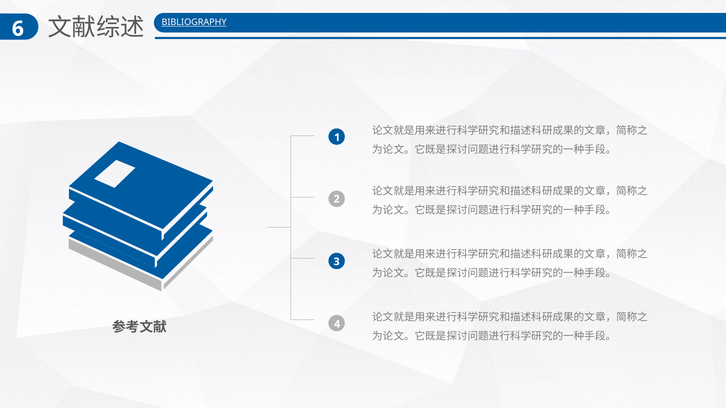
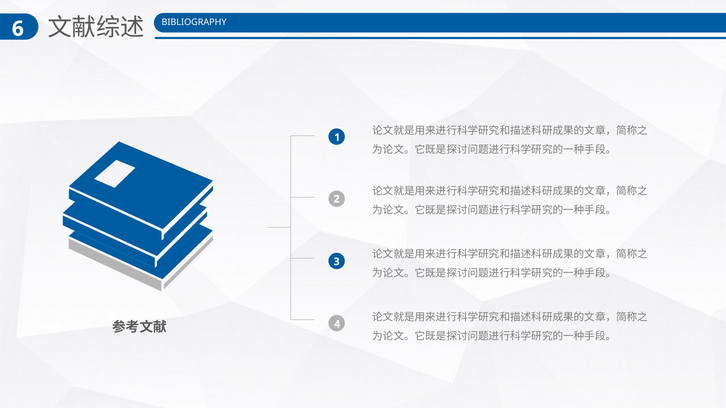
BIBLIOGRAPHY underline: present -> none (194, 23)
